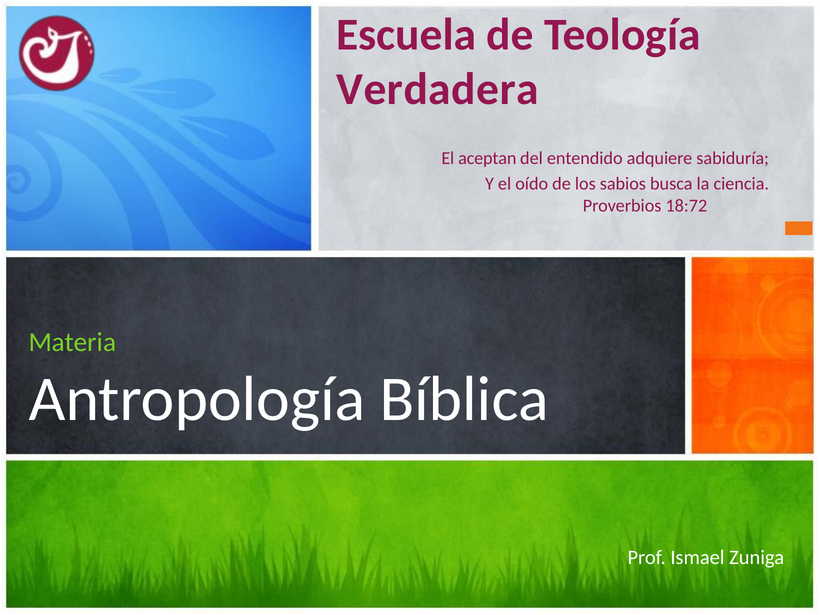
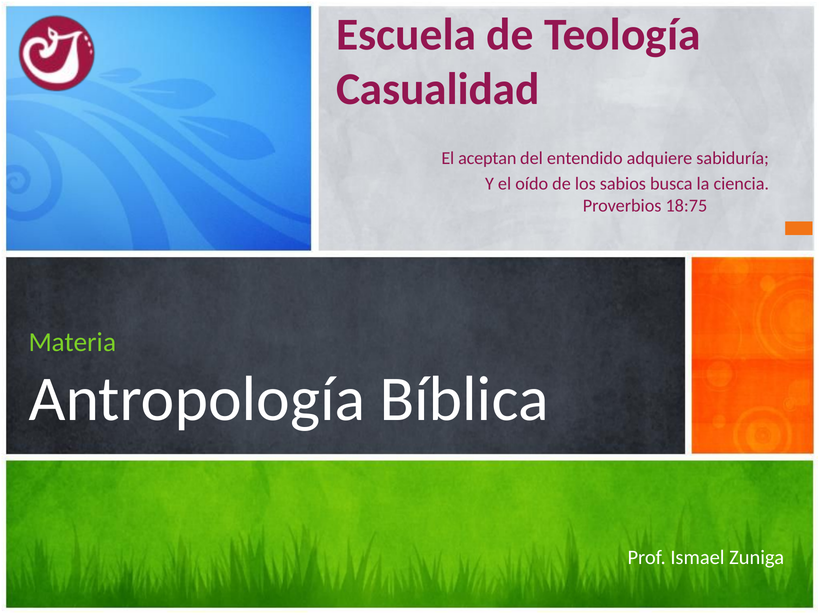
Verdadera: Verdadera -> Casualidad (438, 89)
18:72: 18:72 -> 18:75 (686, 206)
